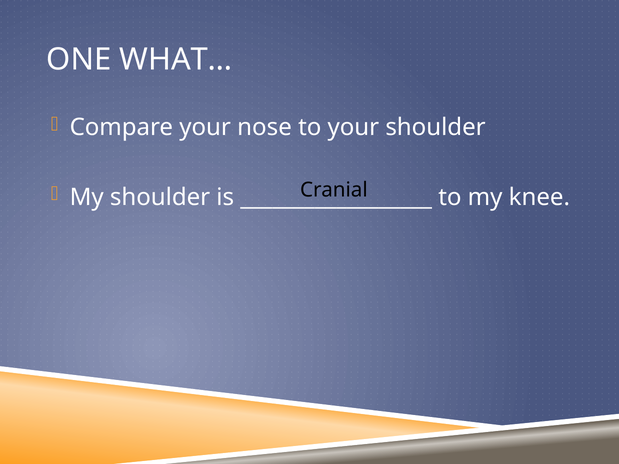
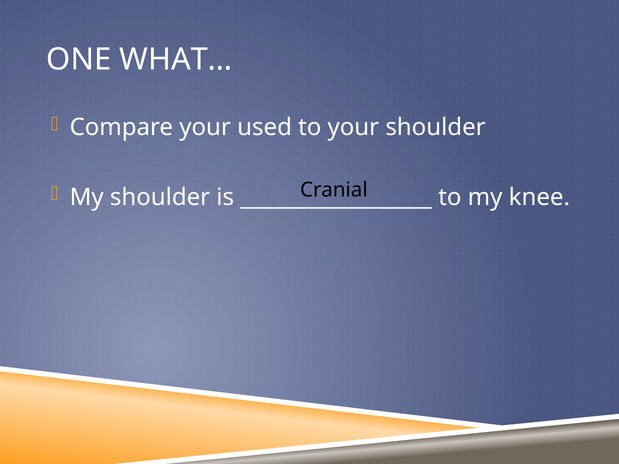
nose: nose -> used (265, 128)
